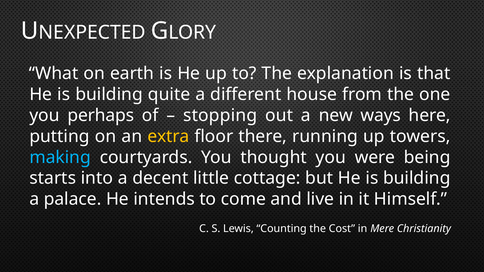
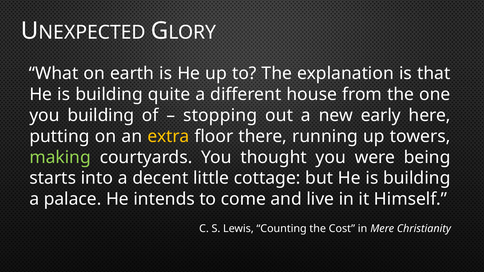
you perhaps: perhaps -> building (101, 115)
ways: ways -> early (381, 115)
making colour: light blue -> light green (60, 157)
